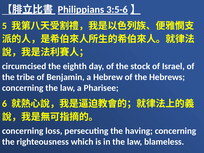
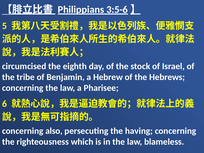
loss: loss -> also (54, 131)
